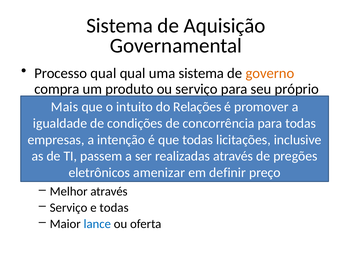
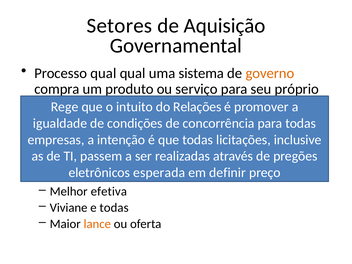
Sistema: Sistema -> Setores (119, 26)
Mais: Mais -> Rege (65, 107)
amenizar: amenizar -> esperada (159, 173)
Melhor através: através -> efetiva (109, 192)
Serviço: Serviço -> Viviane (69, 208)
lance colour: blue -> orange (97, 224)
